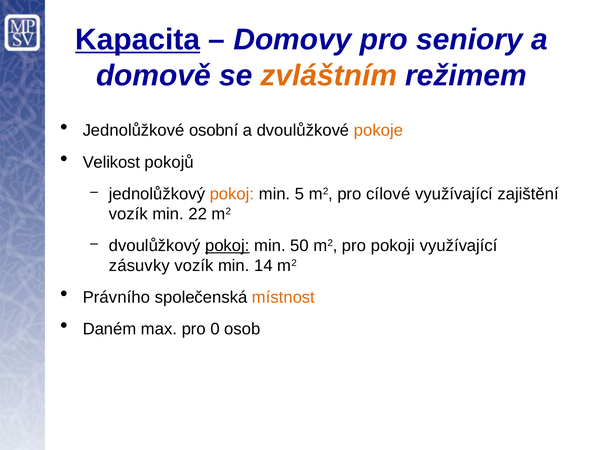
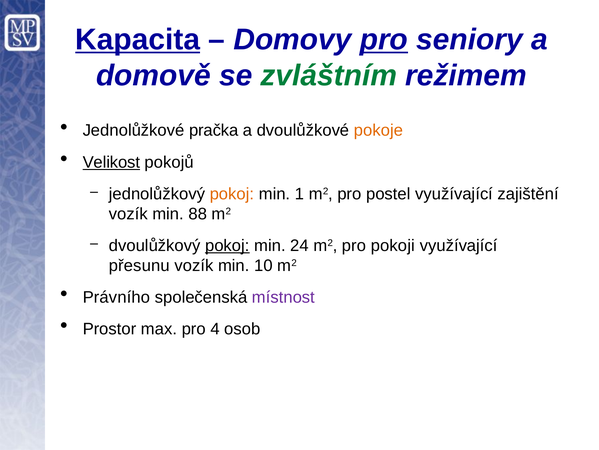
pro underline: none -> present (384, 40)
zvláštním colour: orange -> green (329, 75)
osobní: osobní -> pračka (214, 130)
Velikost underline: none -> present (111, 162)
5: 5 -> 1 (300, 194)
cílové: cílové -> postel (388, 194)
22: 22 -> 88 (198, 213)
50: 50 -> 24 (300, 245)
zásuvky: zásuvky -> přesunu (139, 265)
14: 14 -> 10 (263, 265)
místnost colour: orange -> purple (283, 297)
Daném: Daném -> Prostor (109, 328)
0: 0 -> 4 (215, 328)
